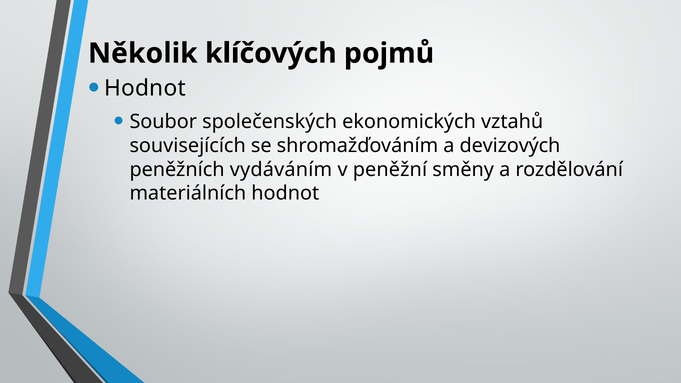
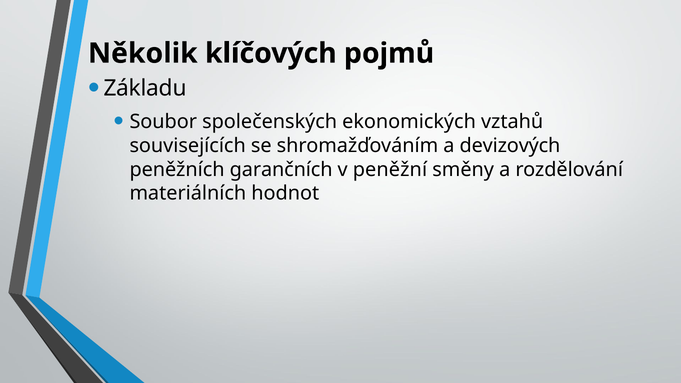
Hodnot: Hodnot -> Základu (145, 88)
vydáváním: vydáváním -> garančních (281, 170)
